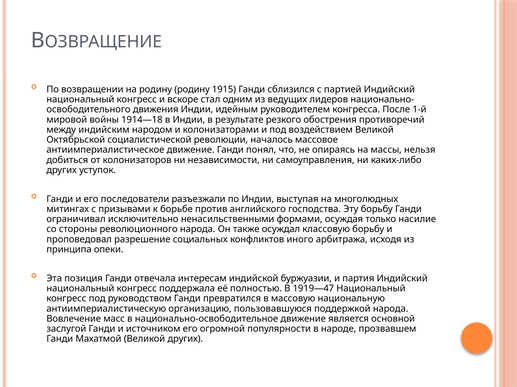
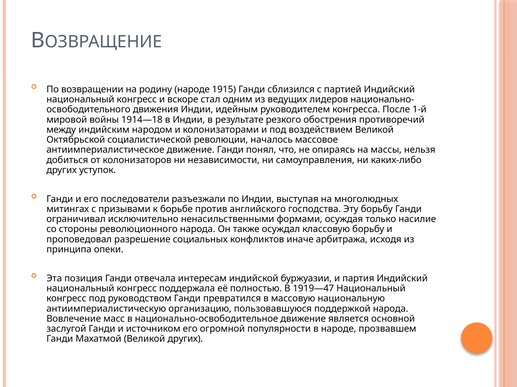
родину родину: родину -> народе (192, 90)
иного: иного -> иначе (300, 240)
